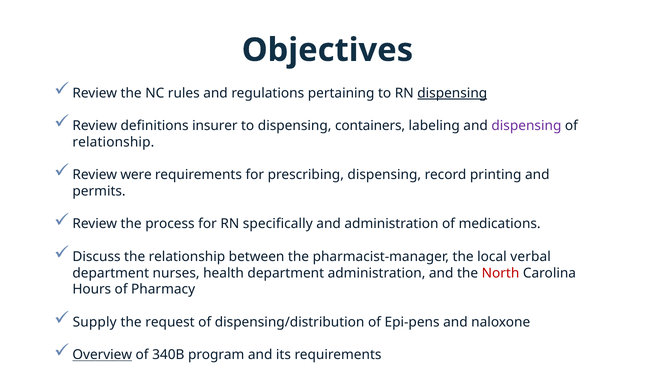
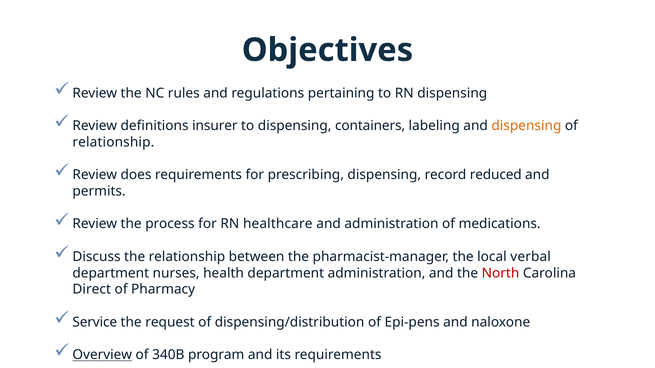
dispensing underline: present -> none (452, 93)
dispensing colour: purple -> orange (526, 126)
were: were -> does (136, 175)
printing: printing -> reduced (496, 175)
specifically: specifically -> healthcare (278, 224)
Hours: Hours -> Direct (92, 290)
Supply: Supply -> Service (95, 323)
